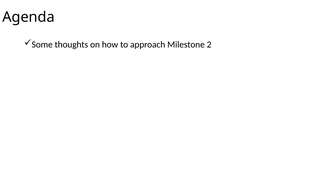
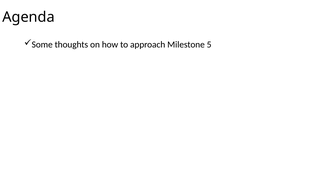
2: 2 -> 5 (209, 45)
